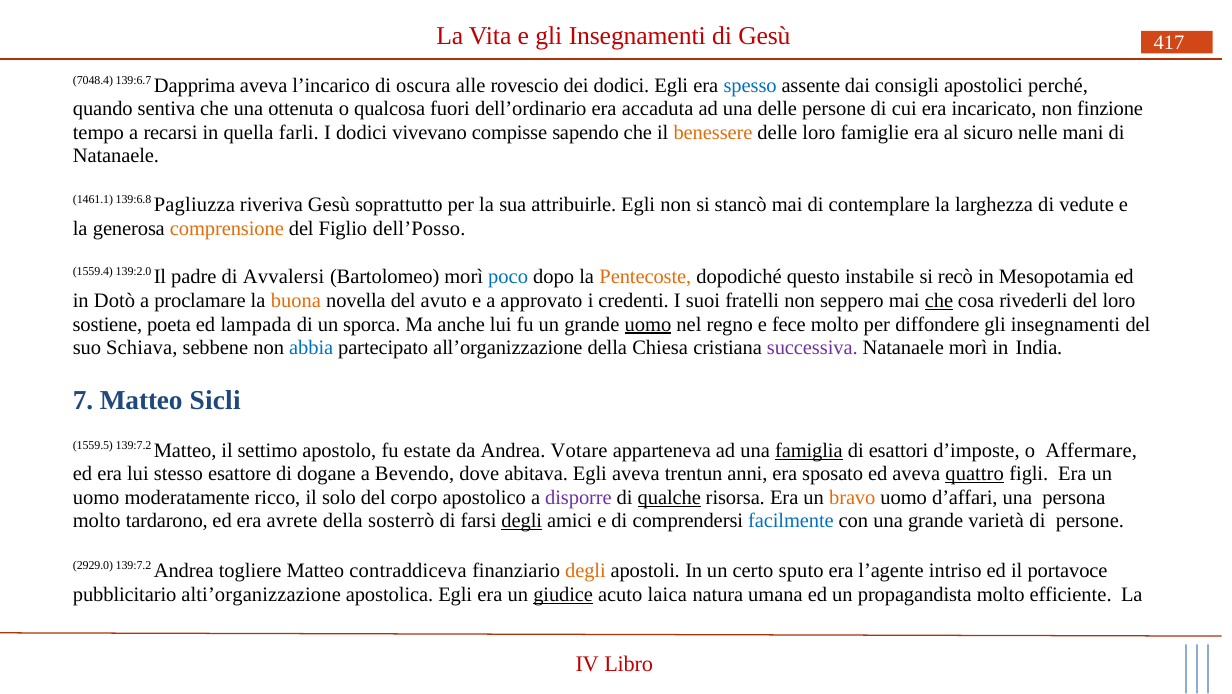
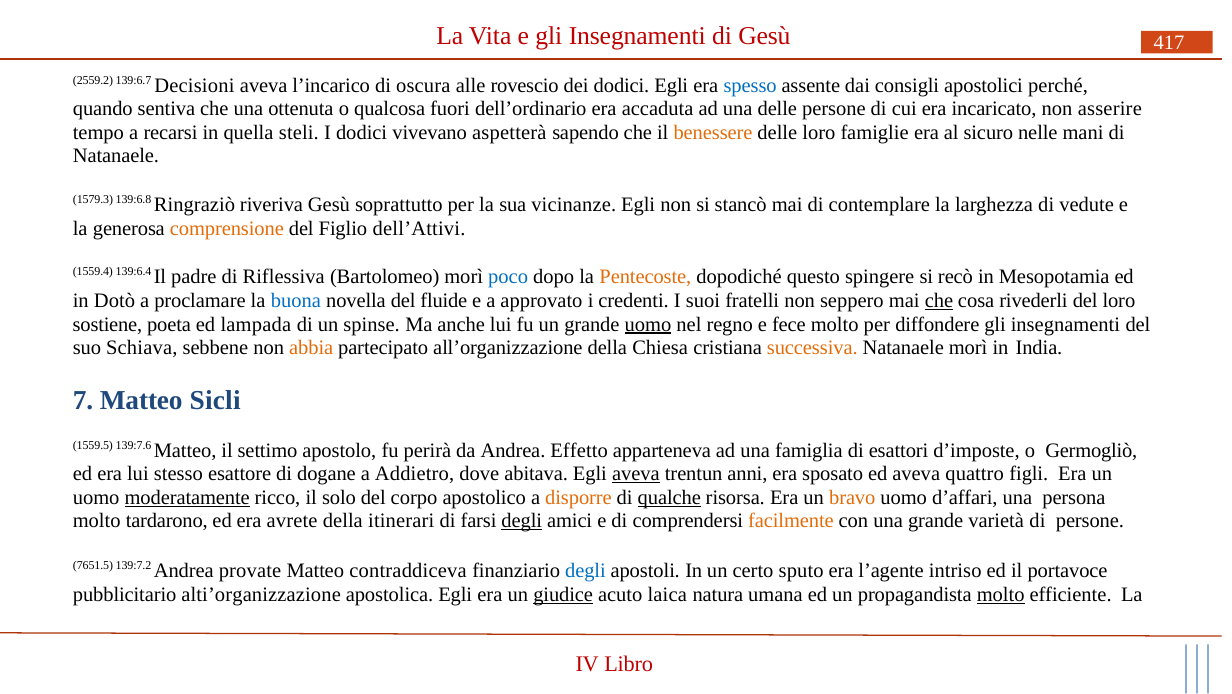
7048.4: 7048.4 -> 2559.2 (93, 80)
Dapprima: Dapprima -> Decisioni (194, 85)
finzione: finzione -> asserire (1110, 109)
farli: farli -> steli (299, 132)
compisse: compisse -> aspetterà (509, 132)
1461.1: 1461.1 -> 1579.3 (93, 200)
Pagliuzza: Pagliuzza -> Ringraziò (194, 205)
attribuirle: attribuirle -> vicinanze (574, 205)
dell’Posso: dell’Posso -> dell’Attivi (419, 228)
139:2.0: 139:2.0 -> 139:6.4 (134, 272)
Avvalersi: Avvalersi -> Riflessiva (284, 277)
instabile: instabile -> spingere (880, 277)
buona colour: orange -> blue (296, 301)
avuto: avuto -> fluide (444, 301)
sporca: sporca -> spinse (372, 324)
abbia colour: blue -> orange (311, 348)
successiva colour: purple -> orange (812, 348)
1559.5 139:7.2: 139:7.2 -> 139:7.6 (134, 446)
estate: estate -> perirà (427, 451)
Votare: Votare -> Effetto (579, 451)
famiglia underline: present -> none (809, 451)
Affermare: Affermare -> Germogliò (1091, 451)
Bevendo: Bevendo -> Addietro (415, 474)
aveva underline: none -> present (636, 474)
quattro underline: present -> none (975, 474)
moderatamente underline: none -> present (187, 497)
disporre colour: purple -> orange (579, 497)
sosterrò: sosterrò -> itinerari (401, 521)
facilmente colour: blue -> orange (791, 521)
2929.0: 2929.0 -> 7651.5 (93, 566)
togliere: togliere -> provate (250, 571)
degli colour: orange -> blue (585, 571)
molto underline: none -> present (1001, 594)
